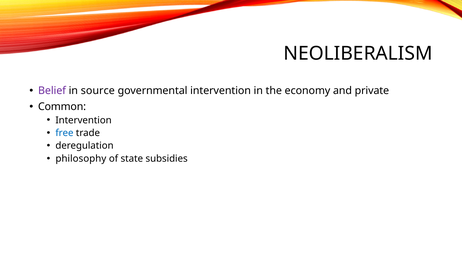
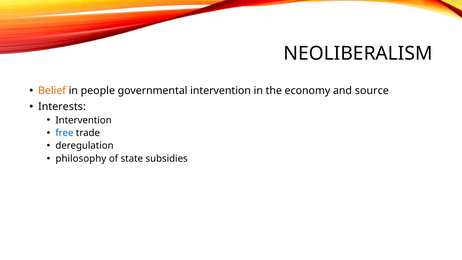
Belief colour: purple -> orange (52, 91)
source: source -> people (98, 91)
private: private -> source (372, 91)
Common: Common -> Interests (62, 107)
